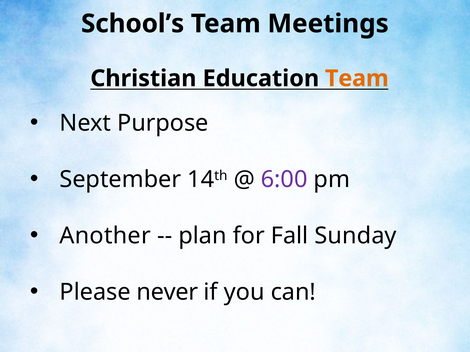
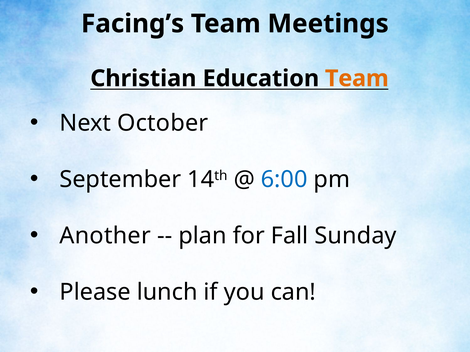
School’s: School’s -> Facing’s (133, 24)
Purpose: Purpose -> October (163, 123)
6:00 colour: purple -> blue (284, 180)
never: never -> lunch (167, 292)
